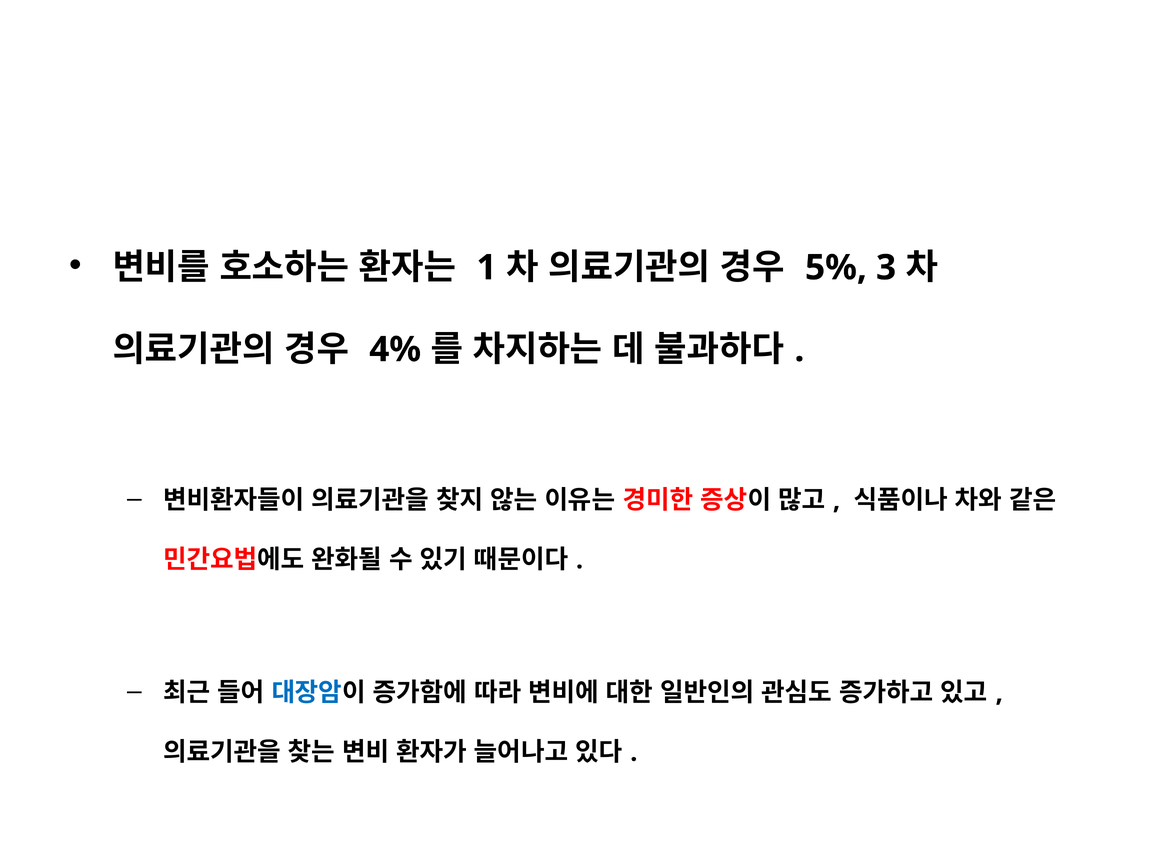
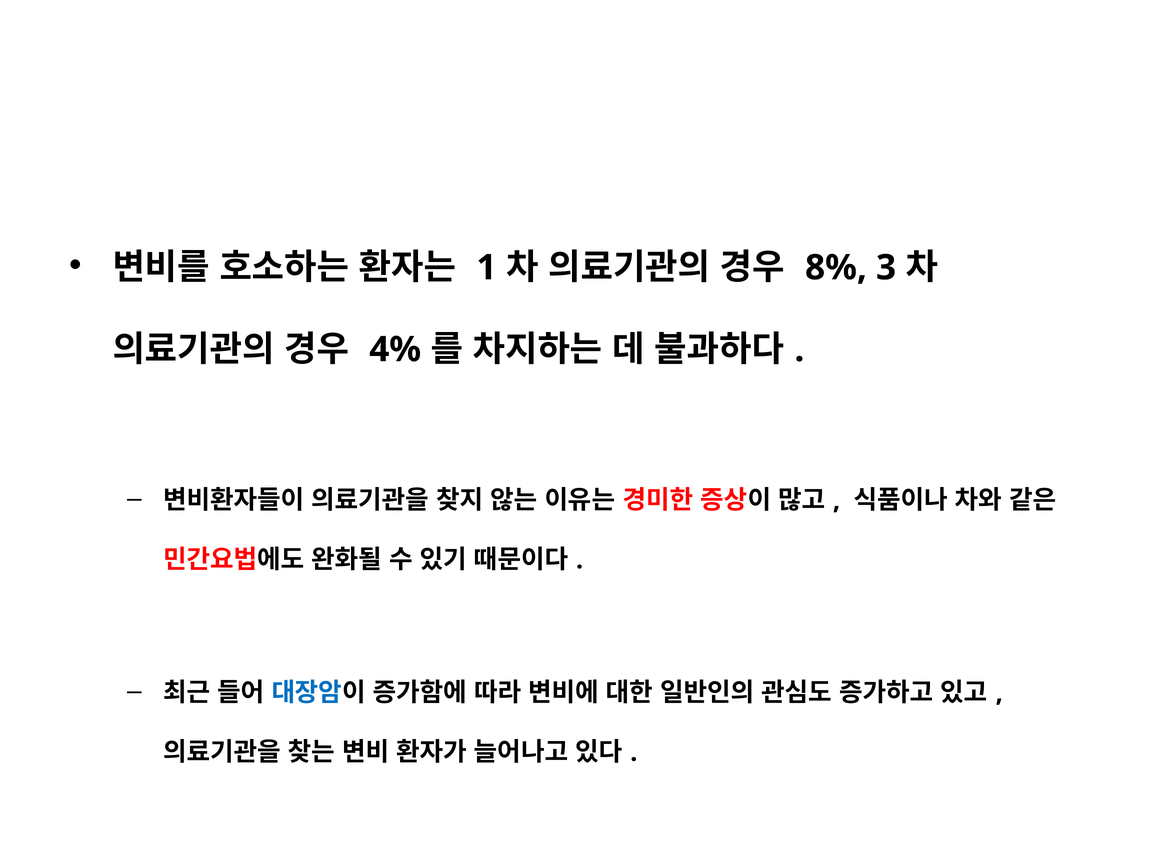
5%: 5% -> 8% (836, 268)
